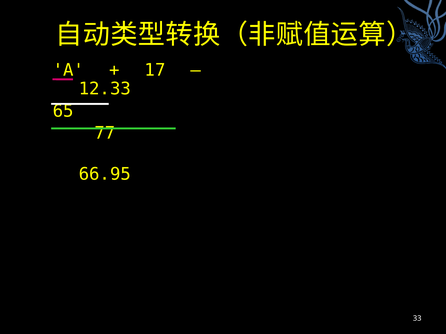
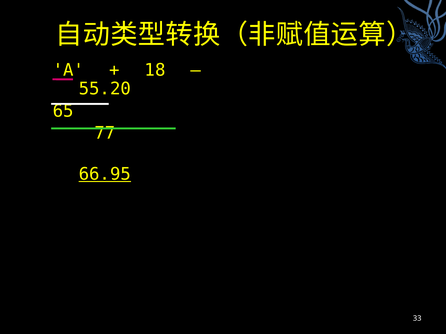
17: 17 -> 18 (155, 70)
12.33: 12.33 -> 55.20 (105, 89)
66.95 underline: none -> present (105, 174)
